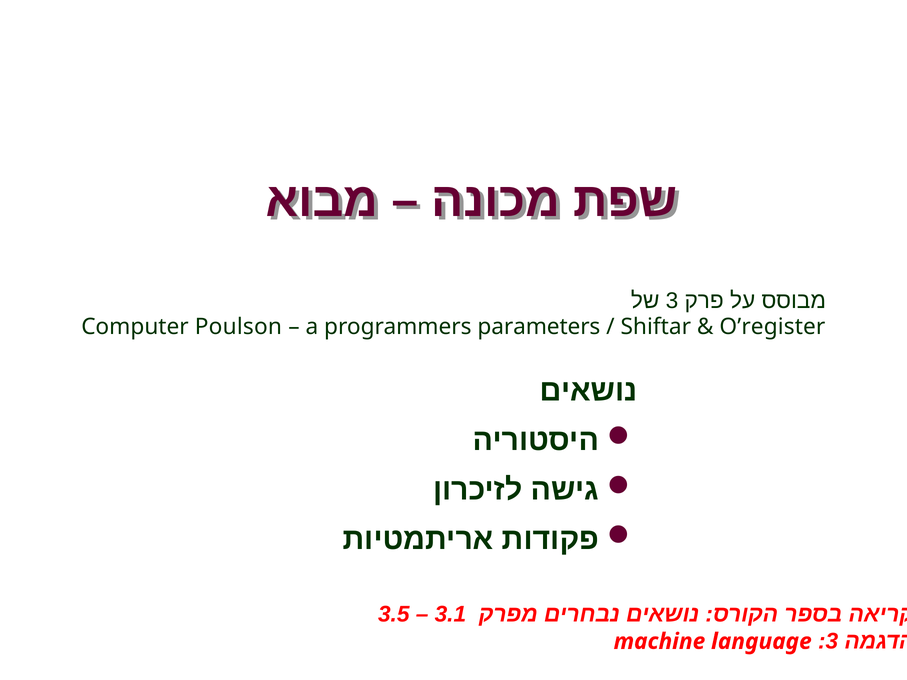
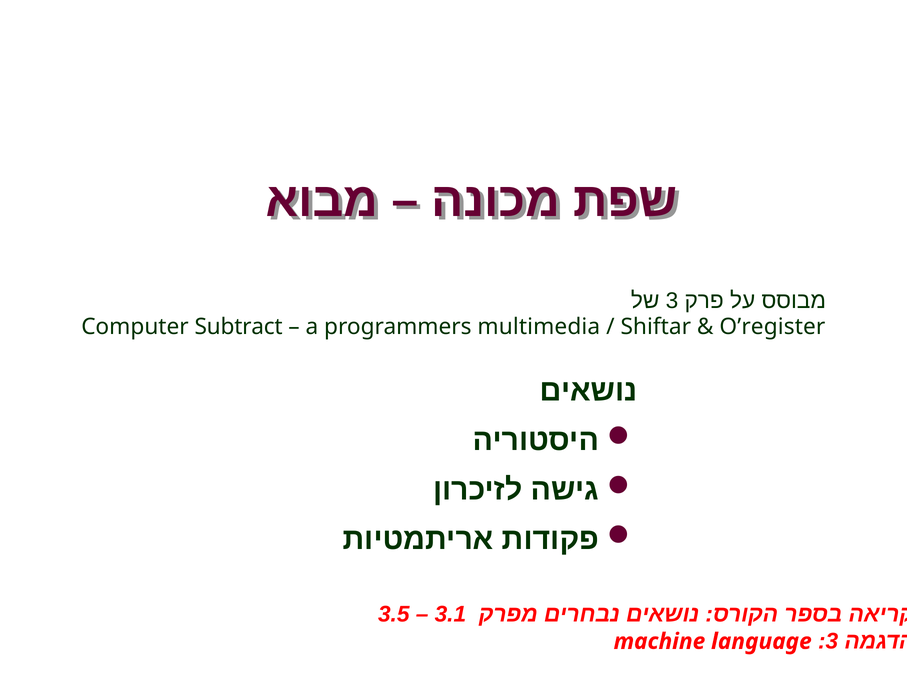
Poulson: Poulson -> Subtract (239, 327)
parameters: parameters -> multimedia (539, 327)
